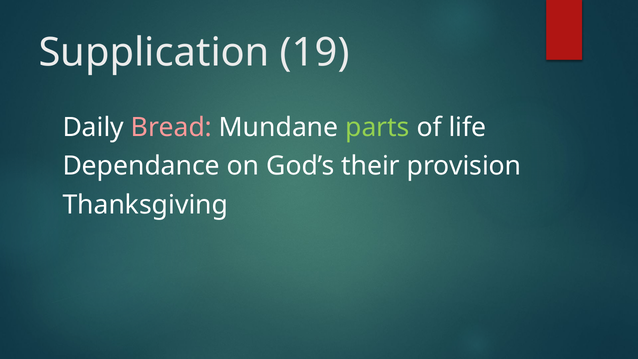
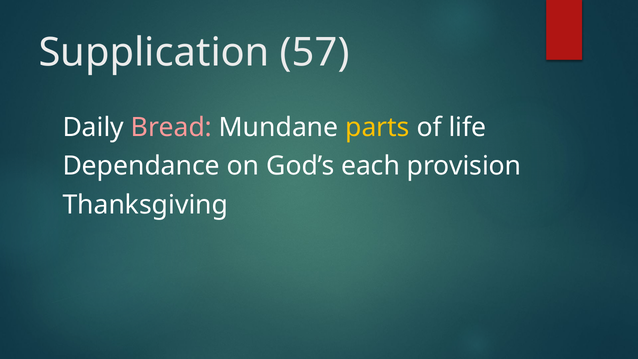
19: 19 -> 57 (315, 53)
parts colour: light green -> yellow (377, 128)
their: their -> each (371, 166)
